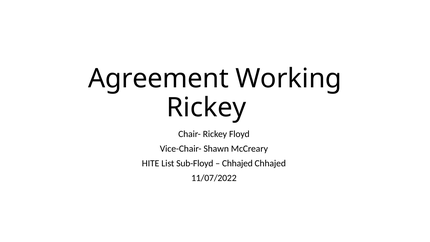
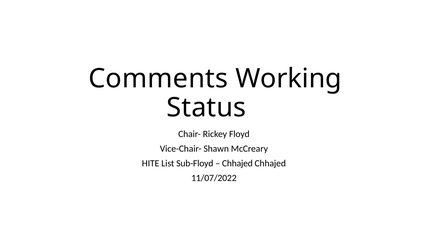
Agreement: Agreement -> Comments (158, 78)
Rickey: Rickey -> Status (206, 107)
